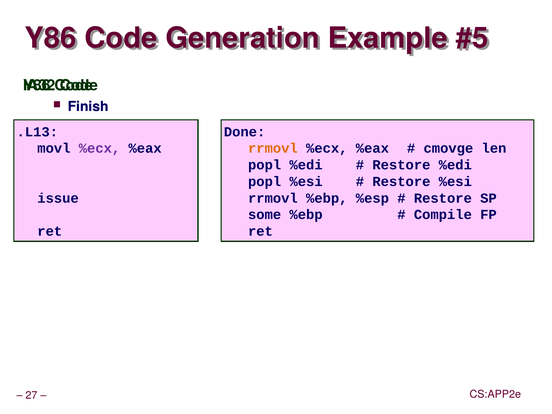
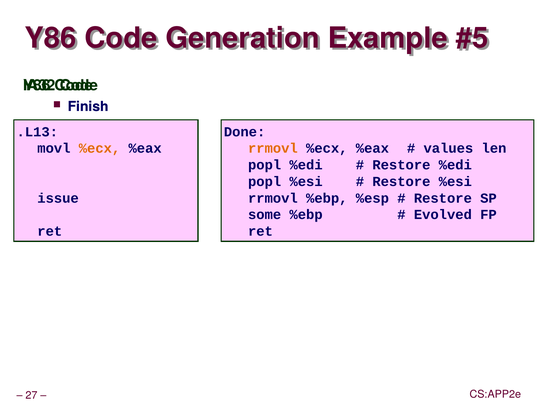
%ecx colour: purple -> orange (100, 148)
cmovge: cmovge -> values (448, 148)
Compile: Compile -> Evolved (443, 215)
